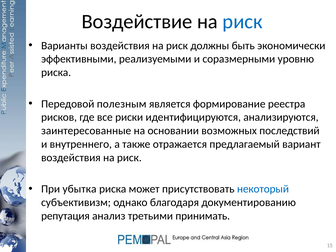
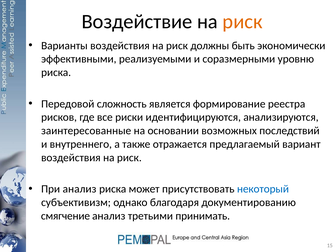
риск colour: blue -> orange (243, 21)
полезным: полезным -> сложность (122, 104)
При убытка: убытка -> анализ (80, 189)
репутация: репутация -> смягчение (65, 216)
